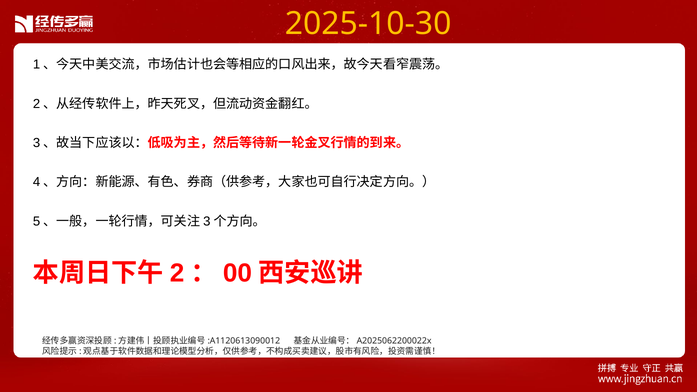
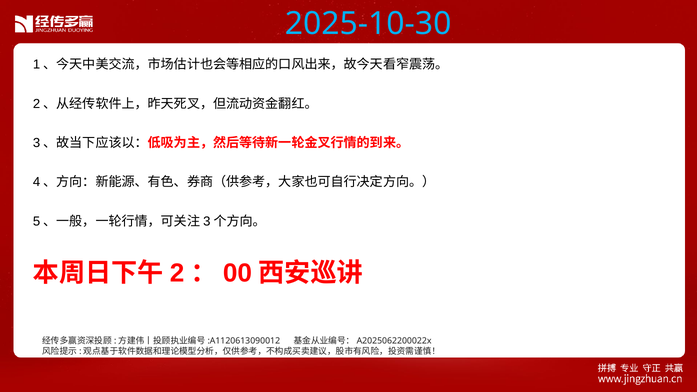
2025-10-30 colour: yellow -> light blue (368, 24)
